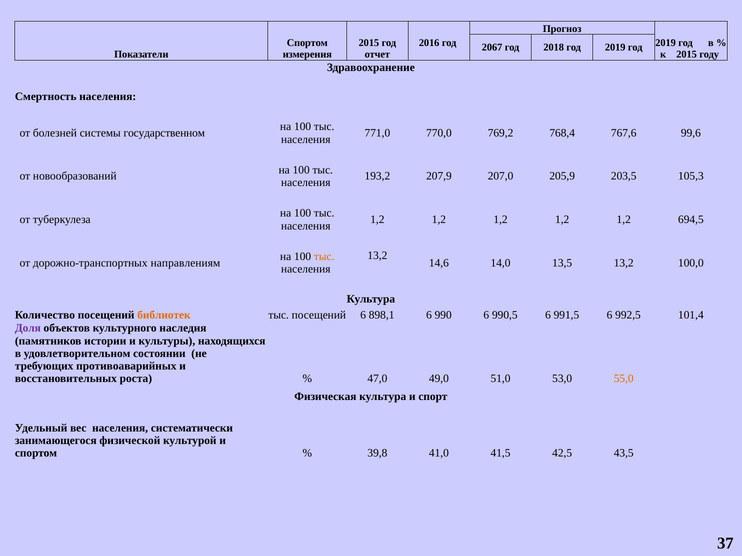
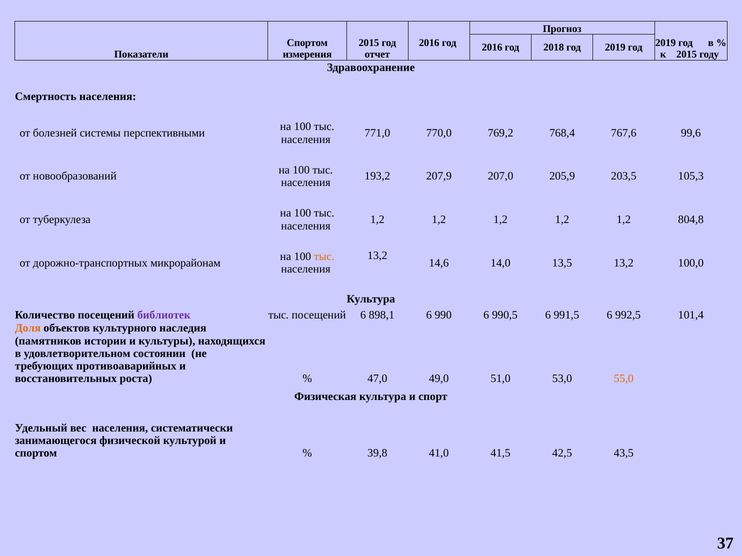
2067: 2067 -> 2016 (492, 48)
государственном: государственном -> перспективными (164, 133)
694,5: 694,5 -> 804,8 (691, 220)
направлениям: направлениям -> микрорайонам (186, 263)
библиотек colour: orange -> purple (164, 315)
Доля colour: purple -> orange (28, 329)
